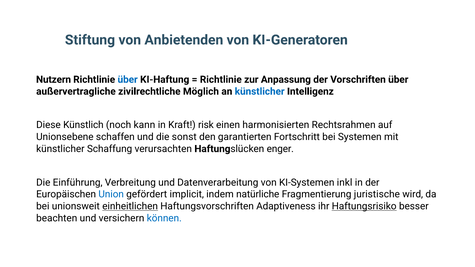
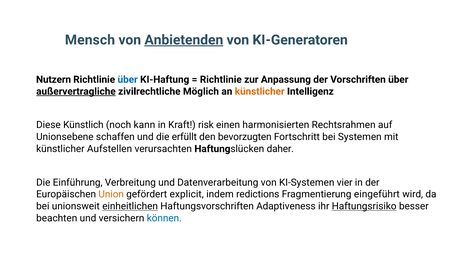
Stiftung: Stiftung -> Mensch (90, 40)
Anbietenden underline: none -> present (184, 40)
außervertragliche underline: none -> present (76, 91)
künstlicher colour: blue -> orange (260, 91)
sonst: sonst -> erfüllt (184, 137)
garantierten: garantierten -> bevorzugten (245, 137)
Schaffung: Schaffung -> Aufstellen (110, 149)
enger: enger -> daher (280, 149)
inkl: inkl -> vier (345, 183)
Union colour: blue -> orange (111, 195)
implicit: implicit -> explicit (187, 195)
natürliche: natürliche -> redictions (258, 195)
juristische: juristische -> eingeführt (377, 195)
